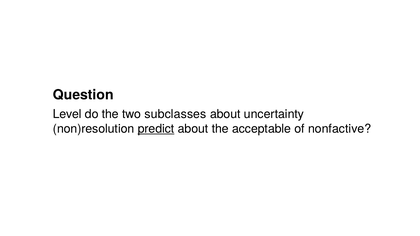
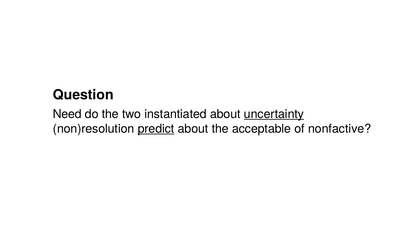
Level: Level -> Need (67, 114)
subclasses: subclasses -> instantiated (176, 114)
uncertainty underline: none -> present (274, 114)
